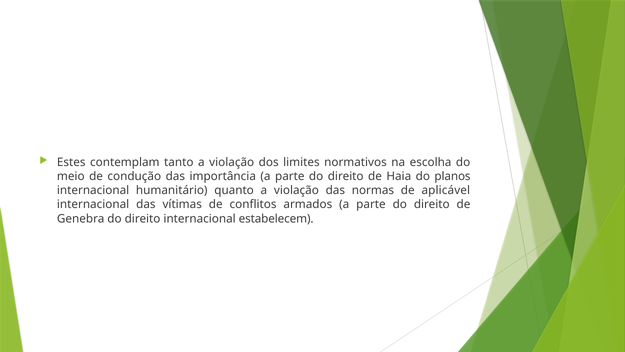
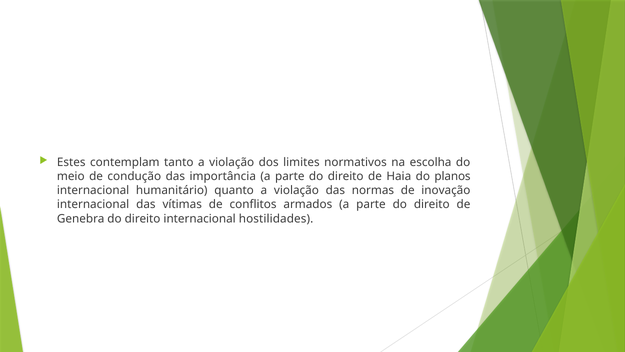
aplicável: aplicável -> inovação (446, 190)
estabelecem: estabelecem -> hostilidades (276, 218)
